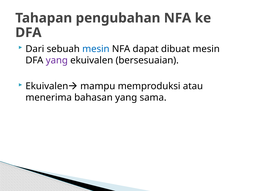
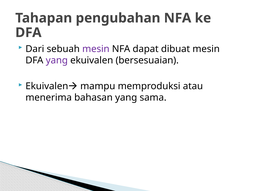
mesin colour: blue -> purple (96, 49)
